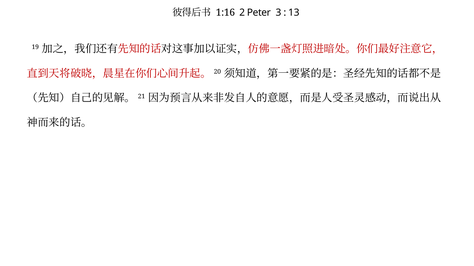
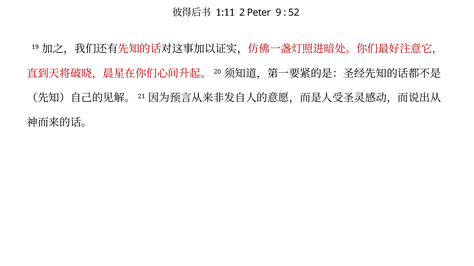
1:16: 1:16 -> 1:11 (225, 13)
3: 3 -> 9 (278, 13)
13: 13 -> 52 (294, 13)
